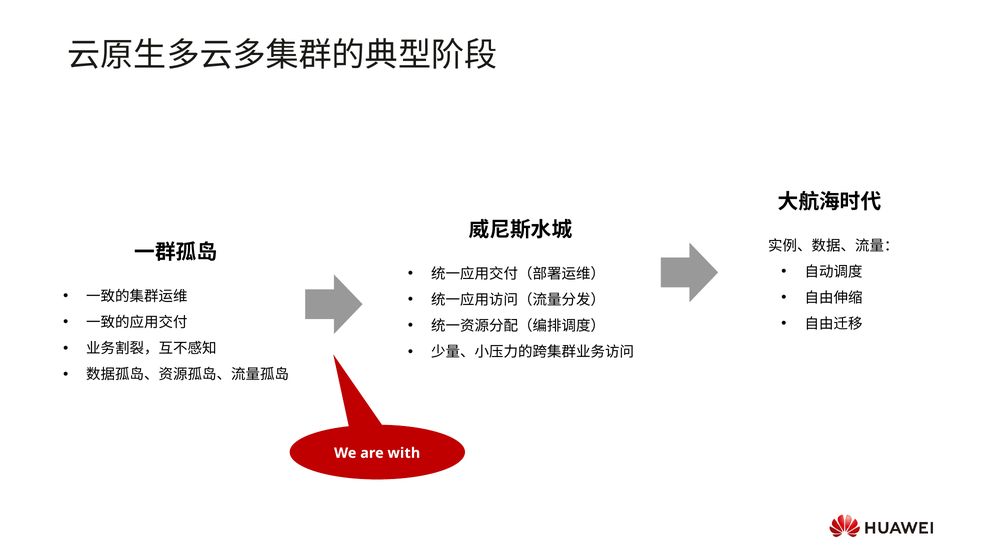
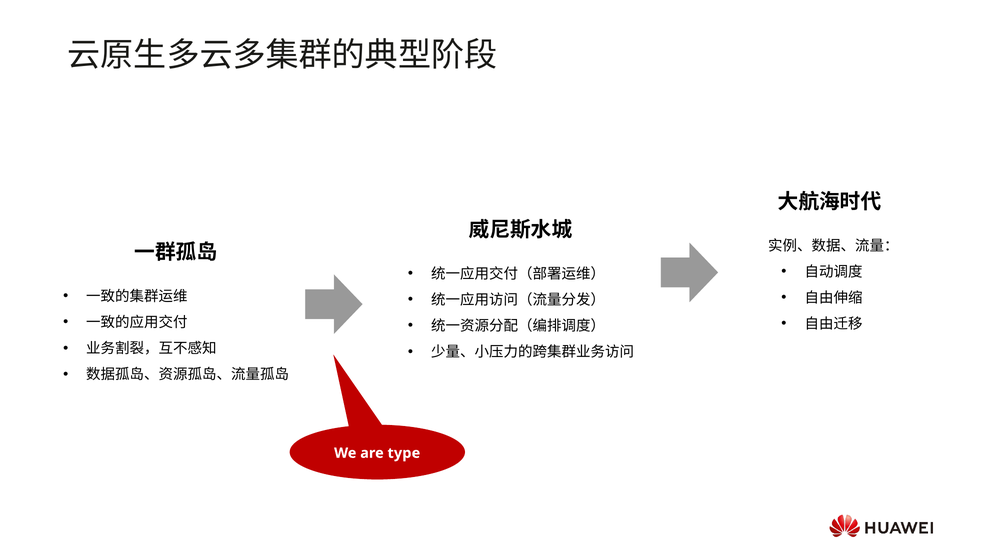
with: with -> type (404, 453)
